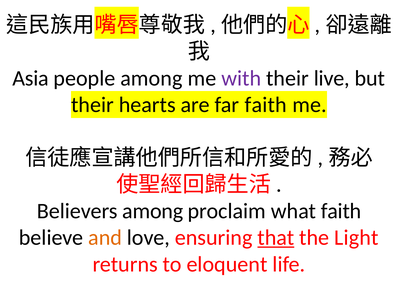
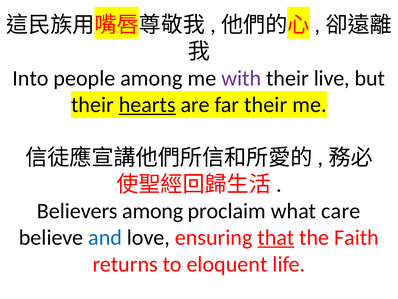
Asia: Asia -> Into (31, 78)
hearts underline: none -> present (147, 105)
far faith: faith -> their (266, 105)
what faith: faith -> care (341, 211)
and colour: orange -> blue (105, 237)
Light: Light -> Faith (356, 237)
